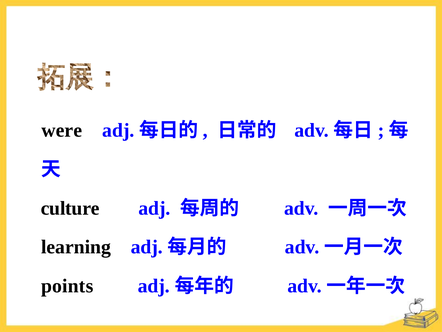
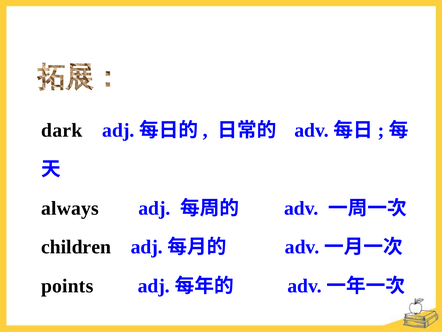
were: were -> dark (62, 130)
culture: culture -> always (70, 208)
learning: learning -> children (76, 247)
